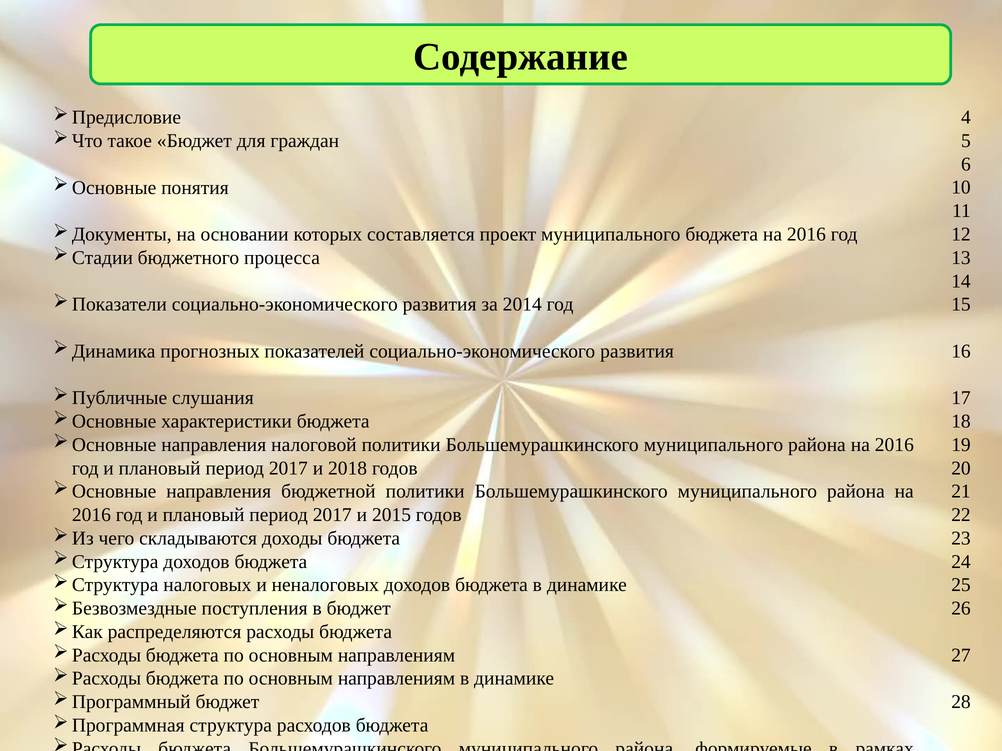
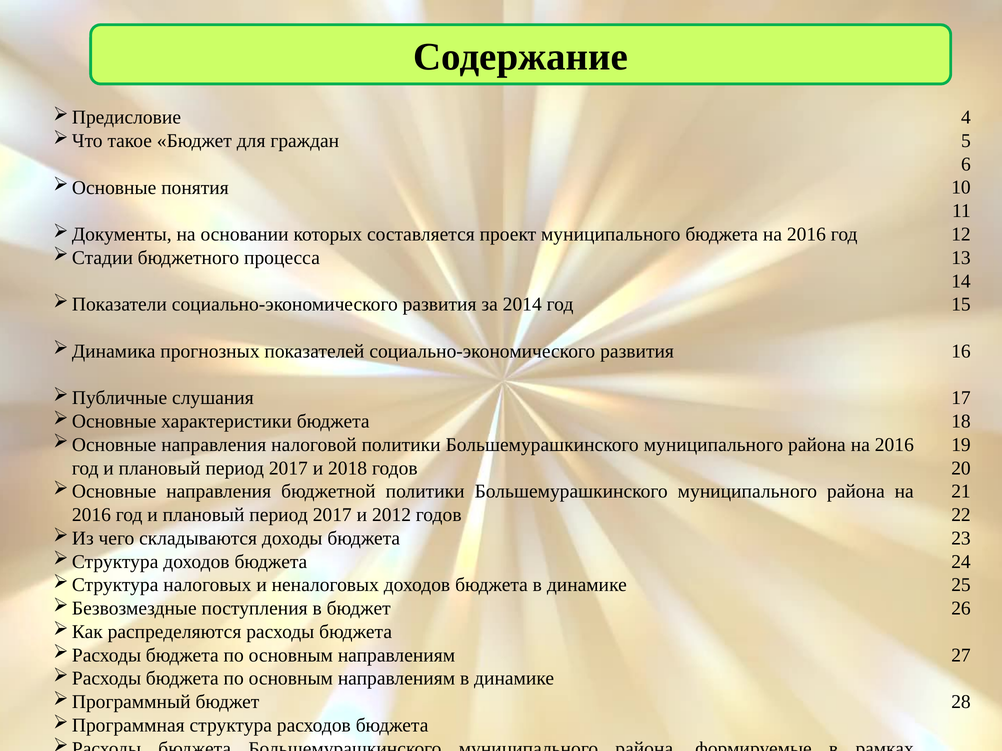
2015: 2015 -> 2012 (392, 515)
